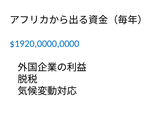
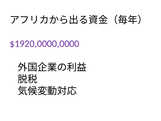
$1920,0000,0000 colour: blue -> purple (44, 44)
